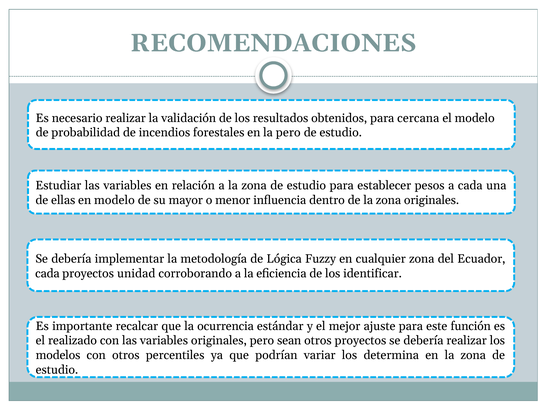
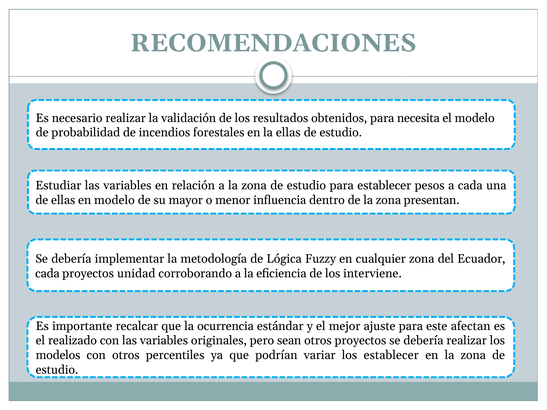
cercana: cercana -> necesita (418, 118)
la pero: pero -> ellas (288, 133)
zona originales: originales -> presentan (432, 200)
identificar: identificar -> interviene (373, 274)
función: función -> afectan (471, 326)
los determina: determina -> establecer (391, 355)
